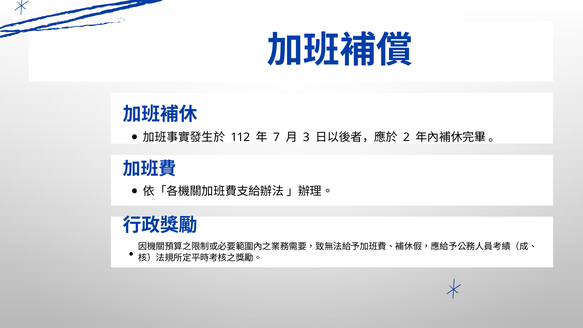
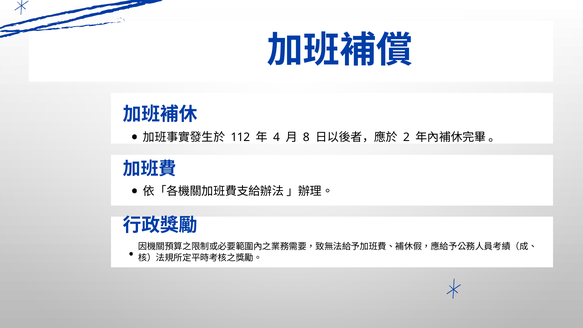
7: 7 -> 4 (277, 137)
3: 3 -> 8 (306, 137)
